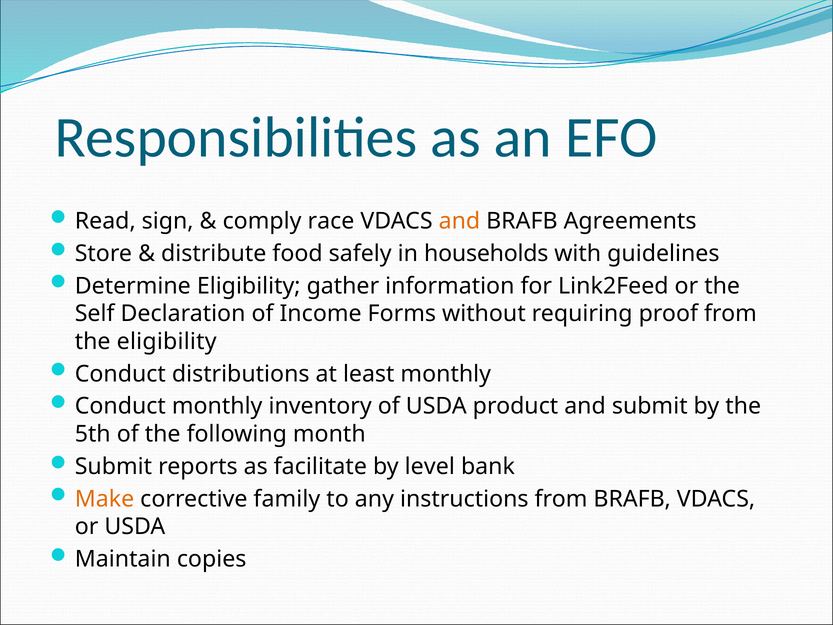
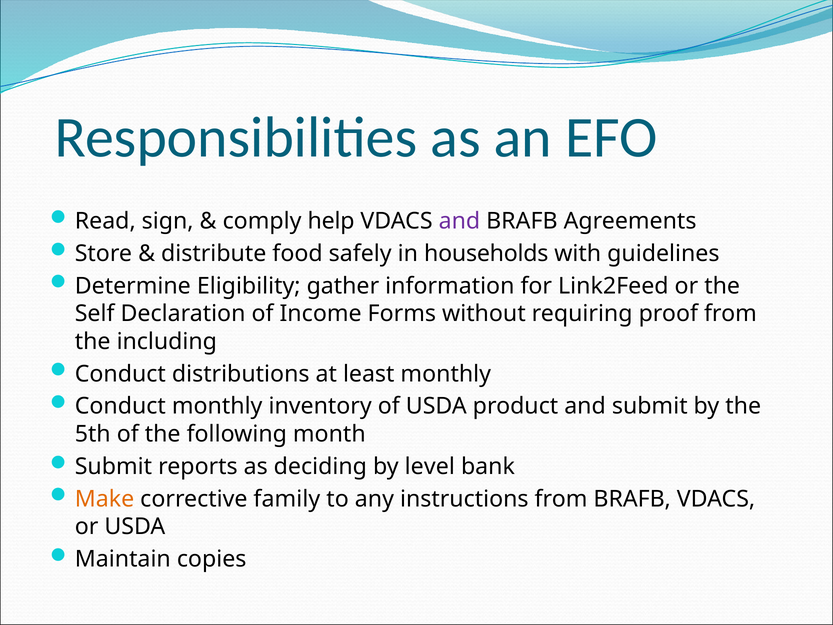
race: race -> help (331, 221)
and colour: orange -> purple (459, 221)
the eligibility: eligibility -> including (167, 341)
facilitate: facilitate -> deciding (320, 466)
